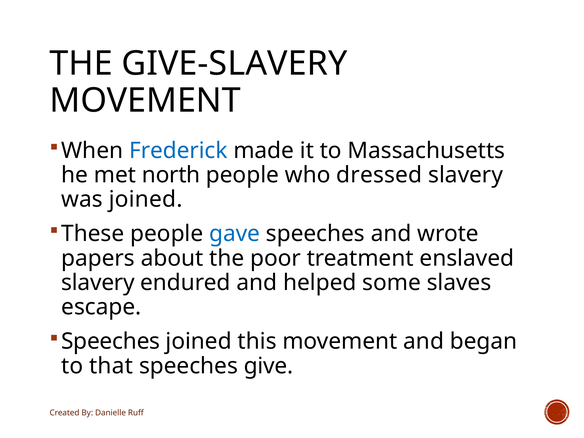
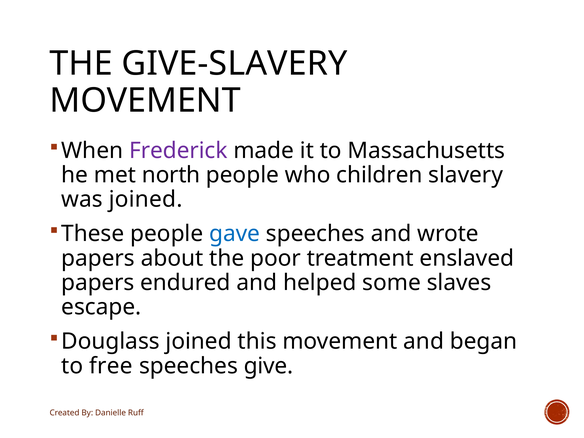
Frederick colour: blue -> purple (178, 151)
dressed: dressed -> children (379, 175)
slavery: slavery -> papers (98, 283)
Speeches: Speeches -> Douglass (111, 341)
that: that -> free (111, 366)
